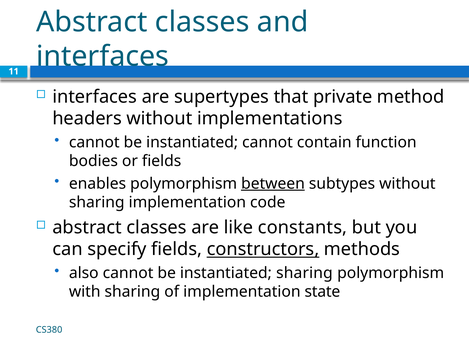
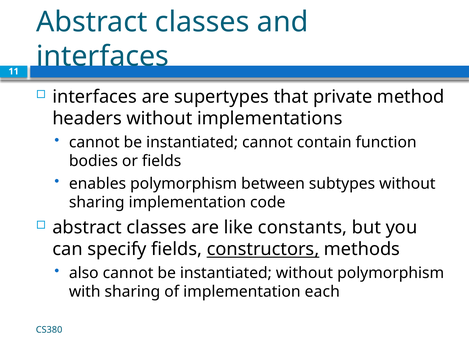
between underline: present -> none (273, 183)
instantiated sharing: sharing -> without (304, 273)
state: state -> each (322, 292)
